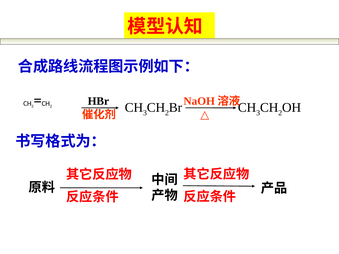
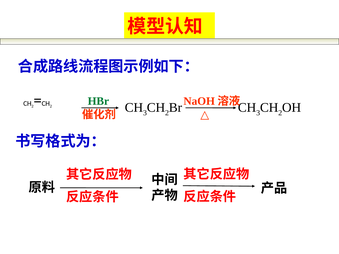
HBr colour: black -> green (98, 101)
